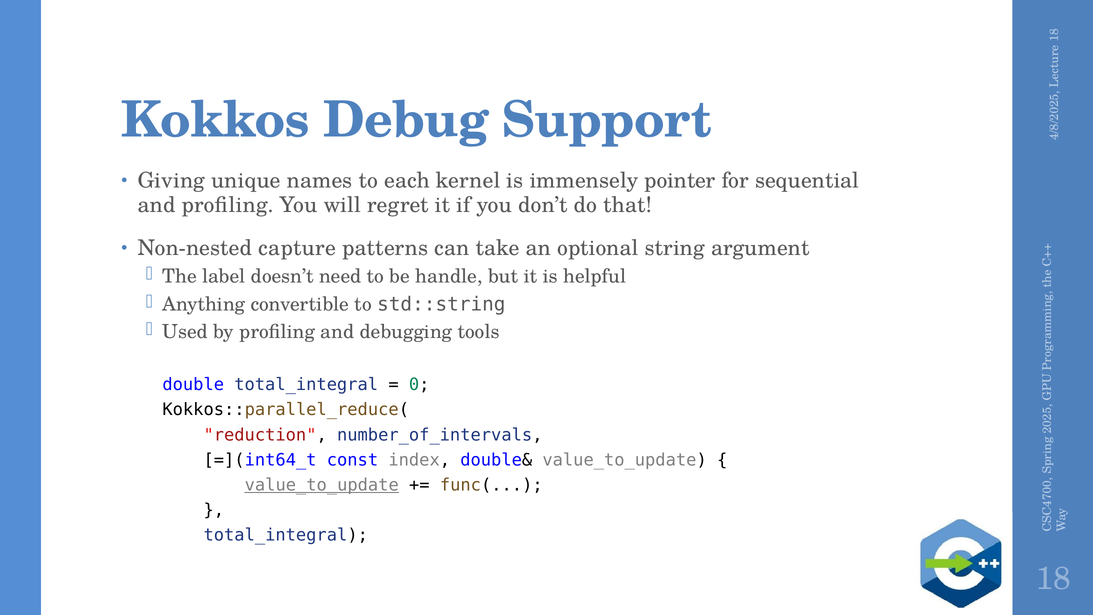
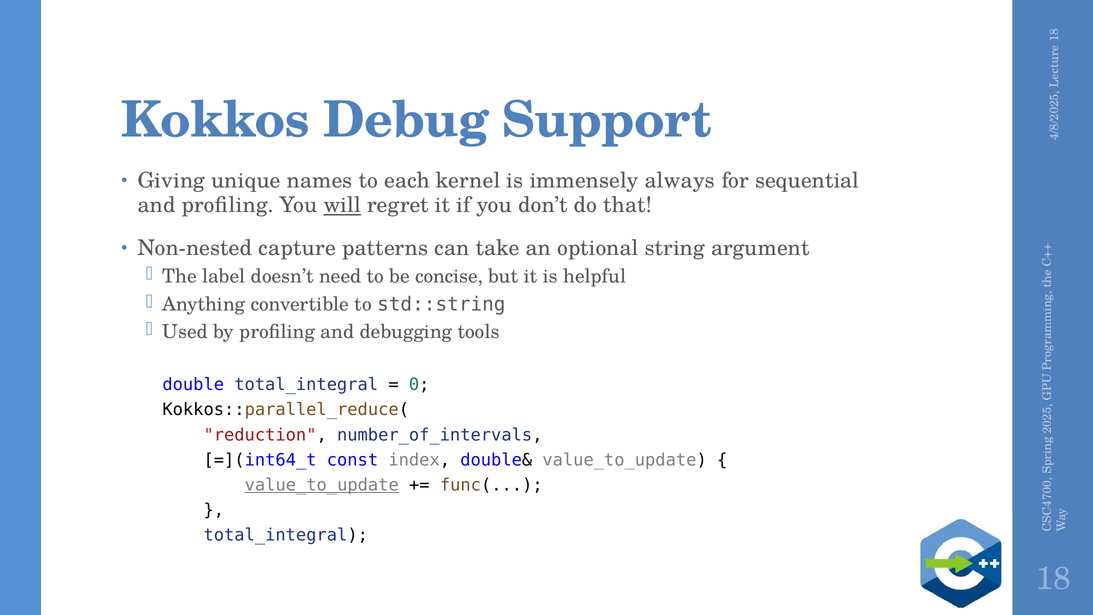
pointer: pointer -> always (680, 181)
will underline: none -> present (342, 205)
handle: handle -> concise (449, 276)
